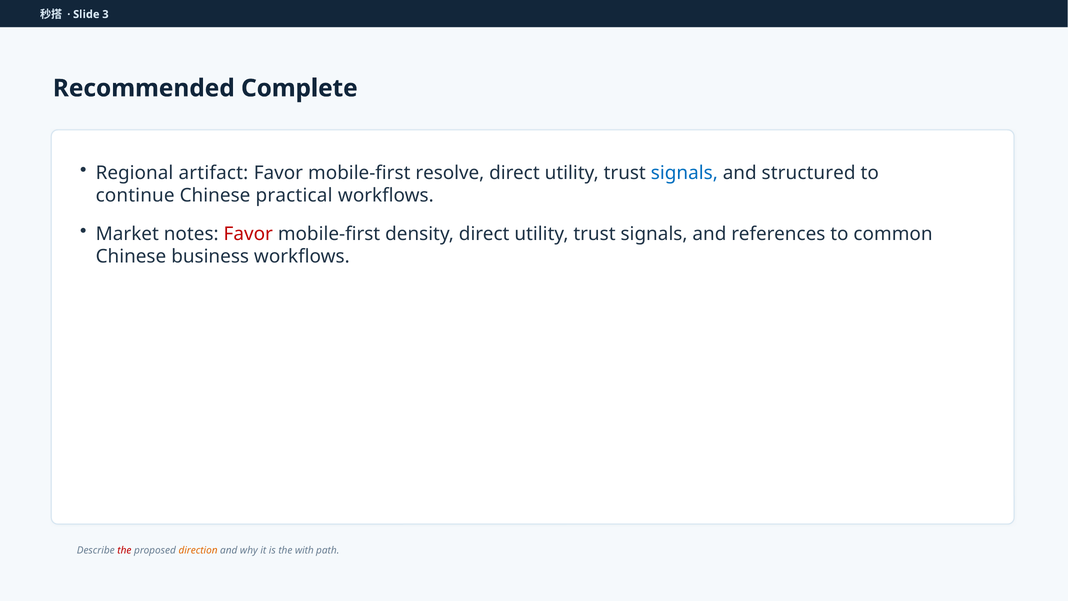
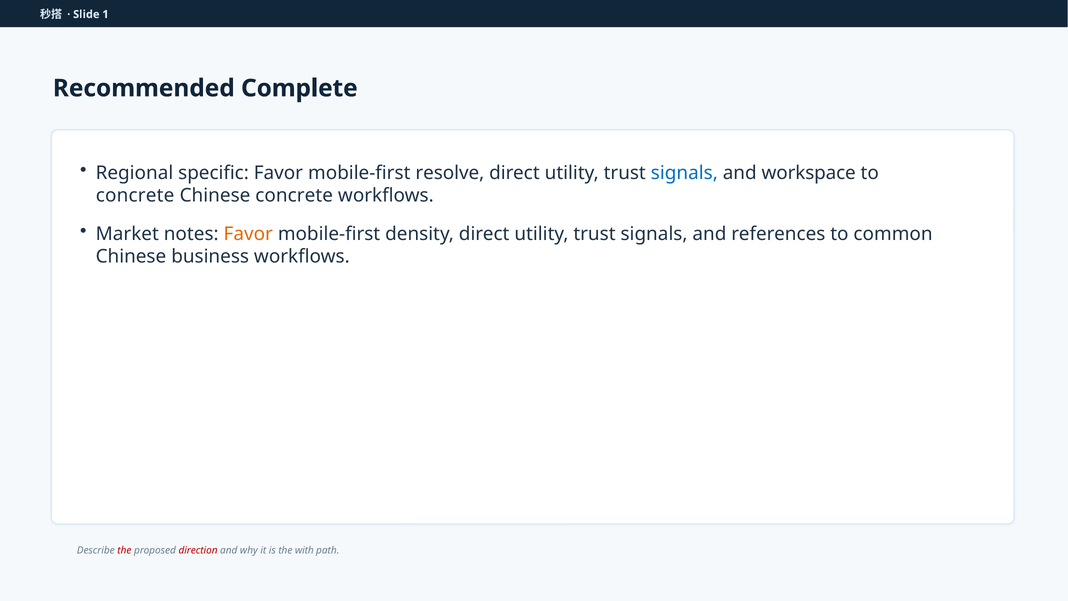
3: 3 -> 1 (105, 14)
artifact: artifact -> specific (214, 173)
structured: structured -> workspace (809, 173)
continue: continue -> concrete (135, 196)
Chinese practical: practical -> concrete (294, 196)
Favor colour: red -> orange (248, 234)
direction colour: orange -> red (198, 550)
